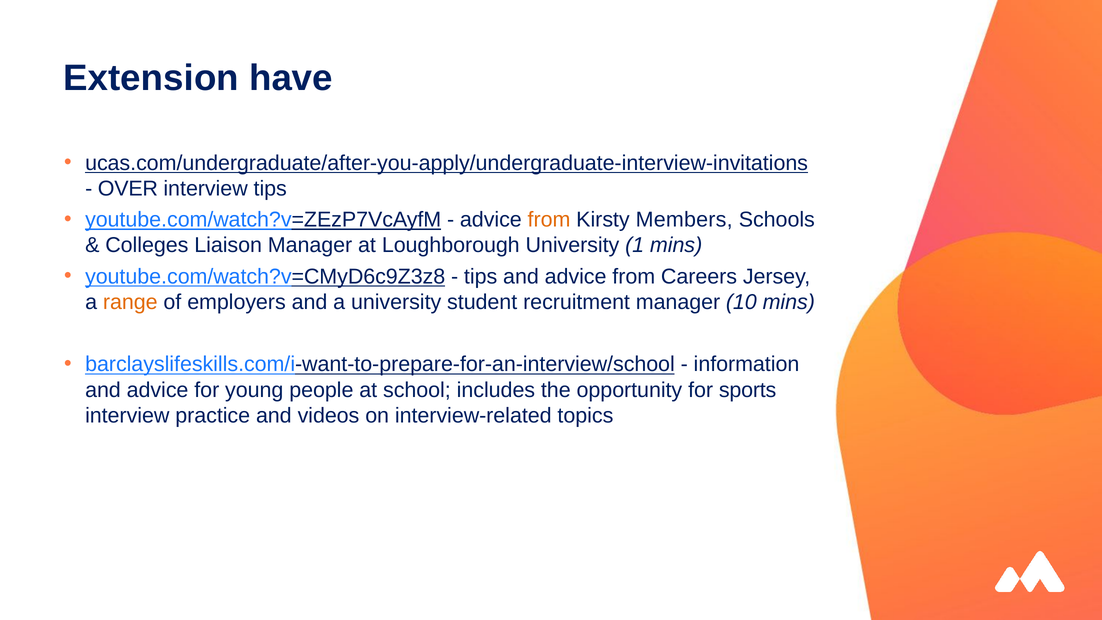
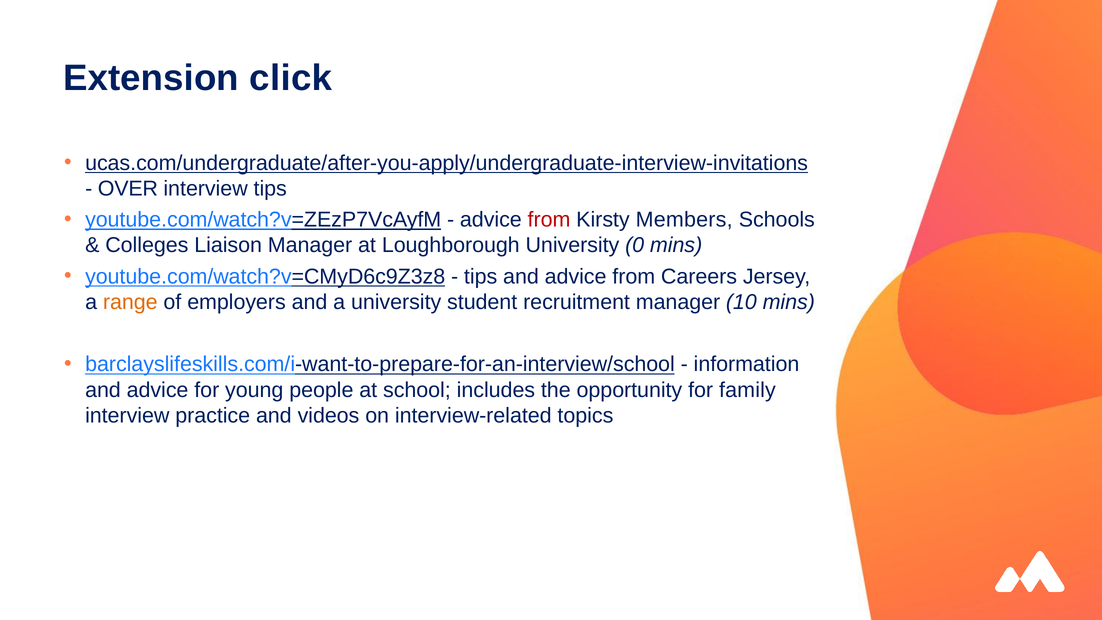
have: have -> click (291, 78)
from colour: orange -> red (549, 220)
1: 1 -> 0 (635, 245)
sports: sports -> family (747, 390)
